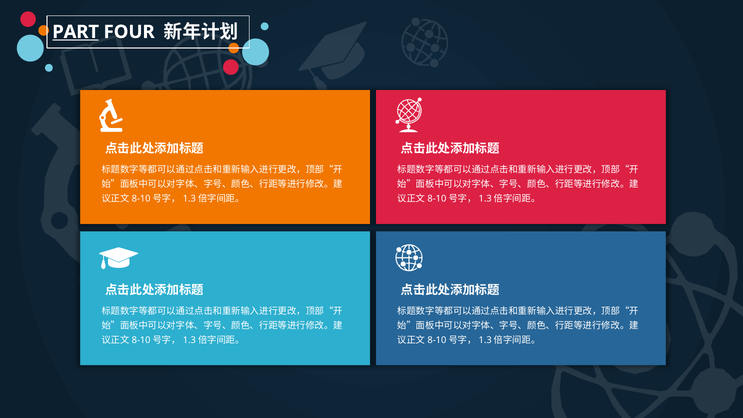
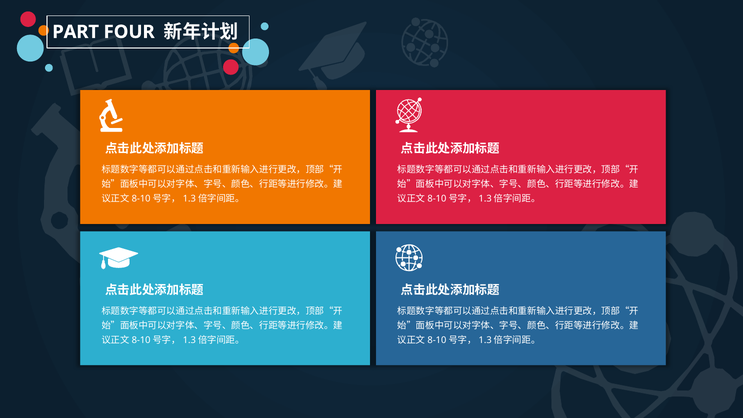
PART underline: present -> none (76, 32)
